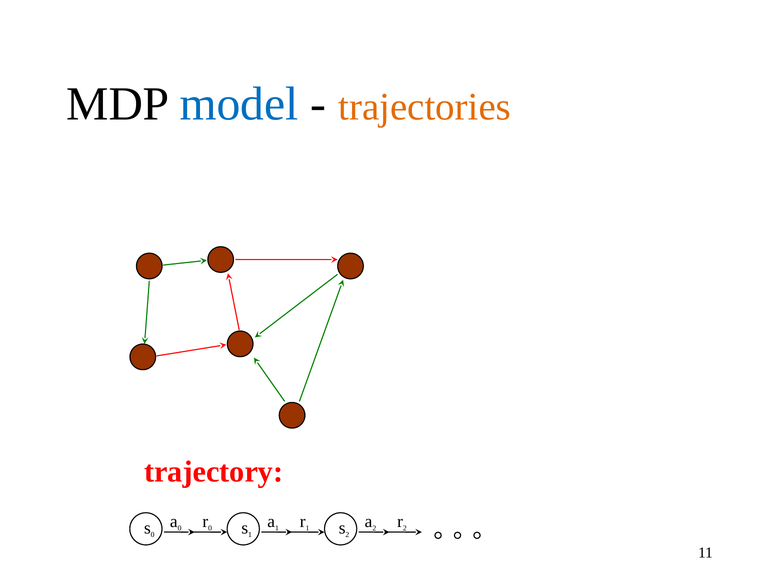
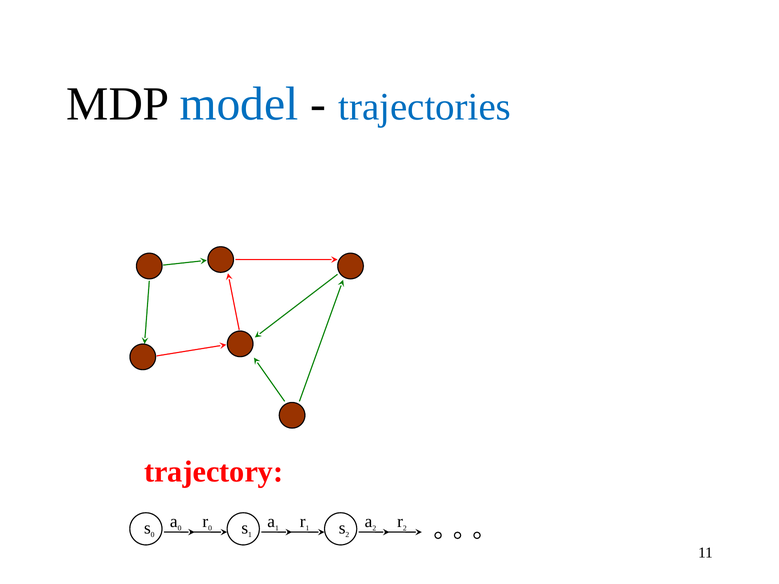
trajectories colour: orange -> blue (425, 107)
